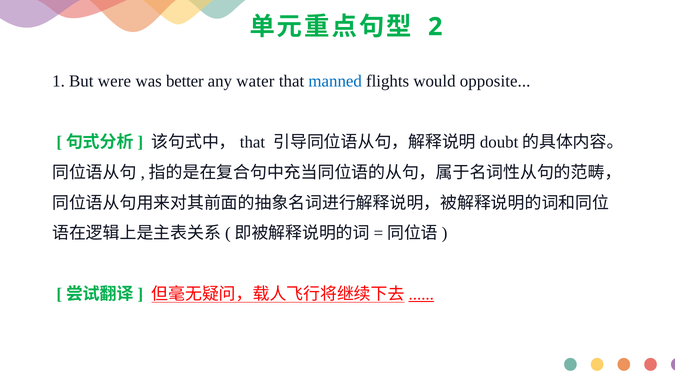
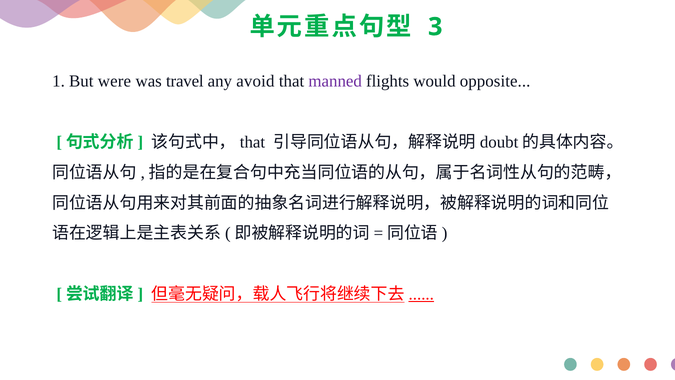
2: 2 -> 3 (435, 27)
better: better -> travel (185, 81)
water: water -> avoid (255, 81)
manned colour: blue -> purple (335, 81)
